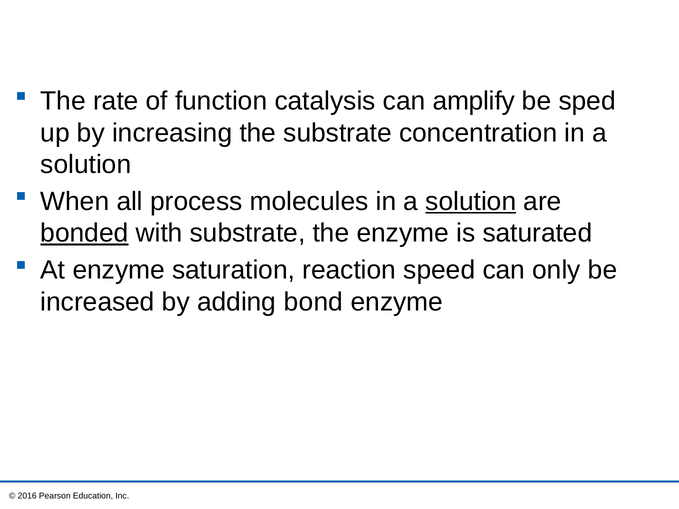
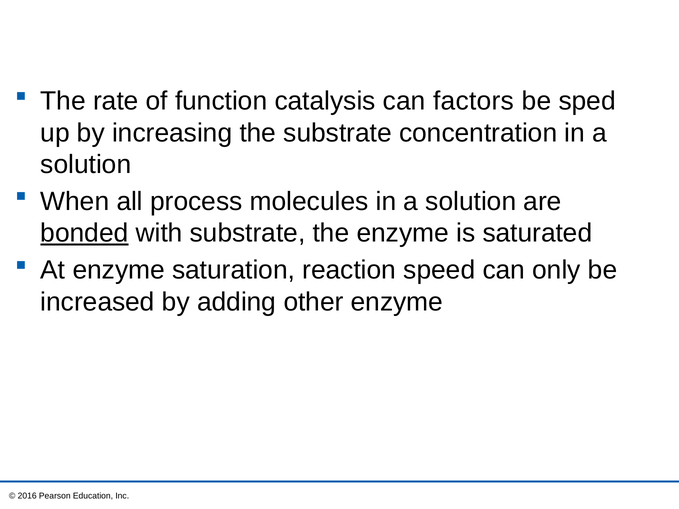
amplify: amplify -> factors (474, 101)
solution underline: present -> none (471, 202)
bond: bond -> other (314, 302)
